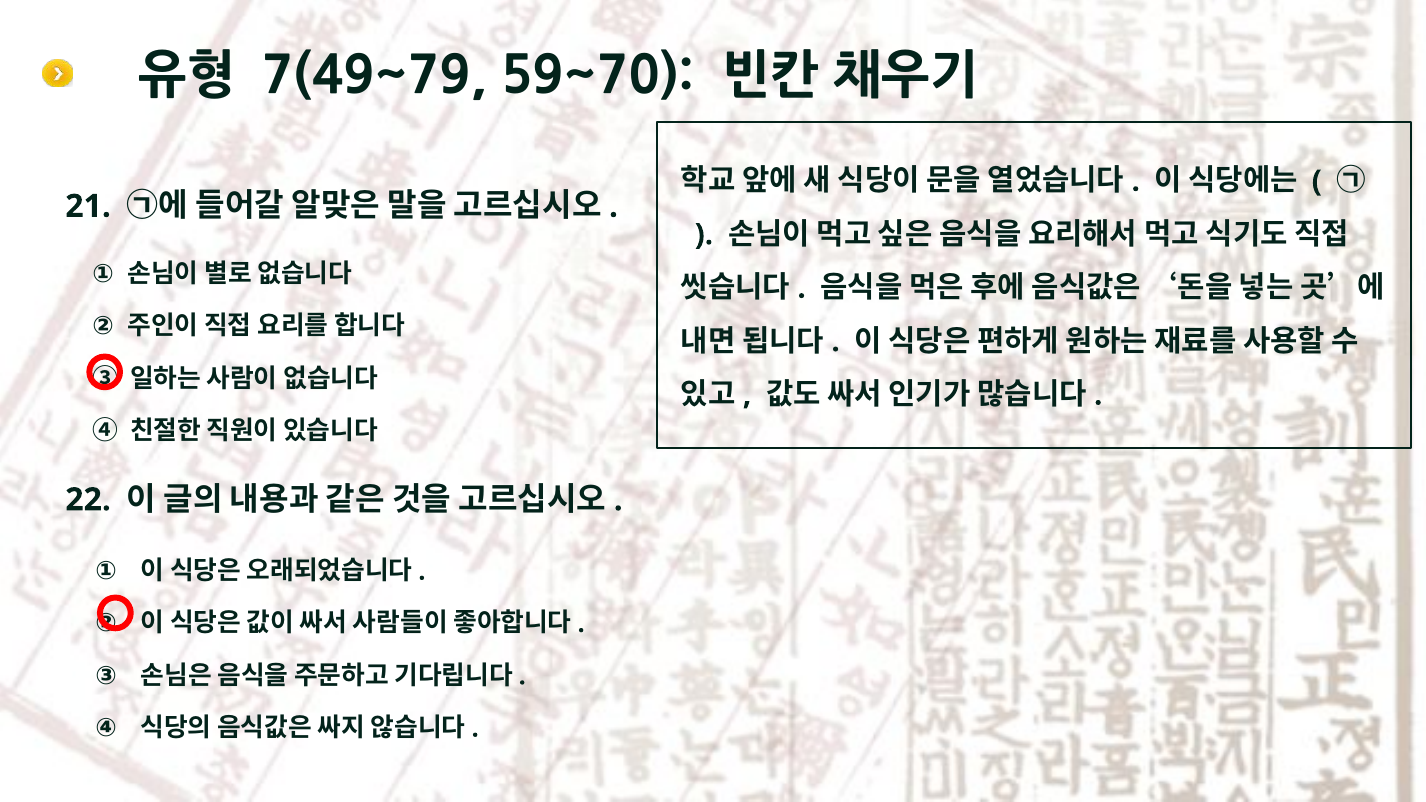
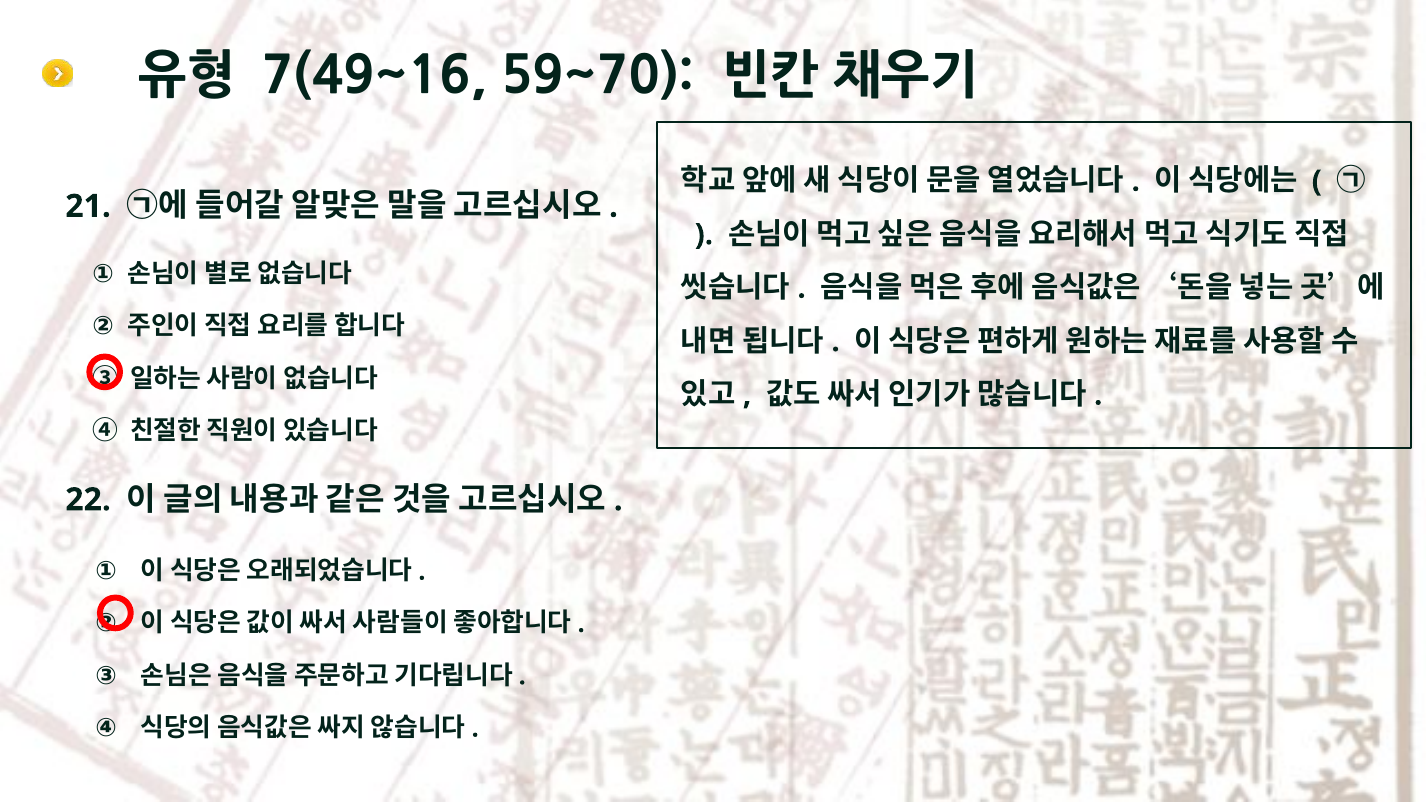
7(49~79: 7(49~79 -> 7(49~16 (375, 76)
